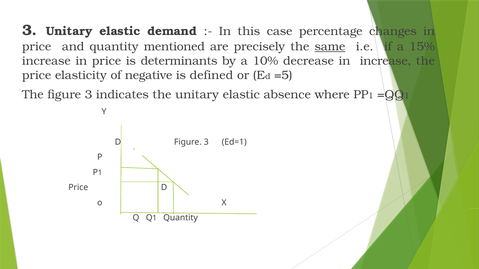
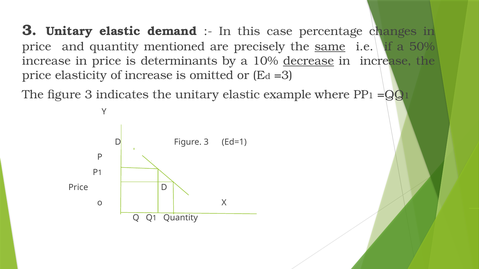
15%: 15% -> 50% (422, 47)
decrease underline: none -> present (308, 61)
of negative: negative -> increase (149, 75)
defined: defined -> omitted (212, 75)
=5: =5 -> =3 (283, 75)
absence: absence -> example (287, 95)
